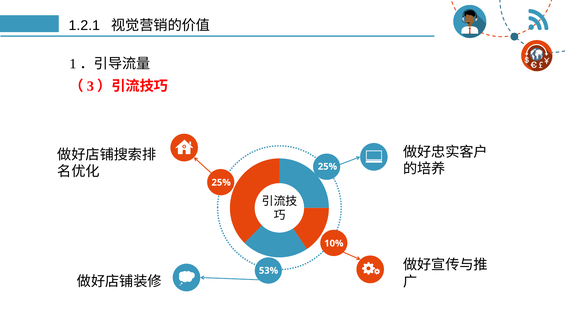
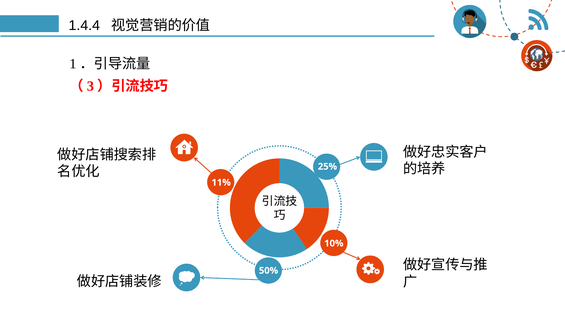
1.2.1: 1.2.1 -> 1.4.4 (84, 26)
25%: 25% -> 11% (221, 182)
53%: 53% -> 50% (269, 271)
